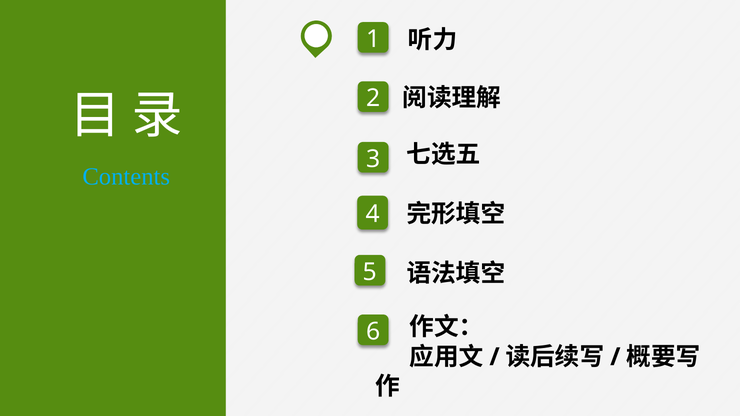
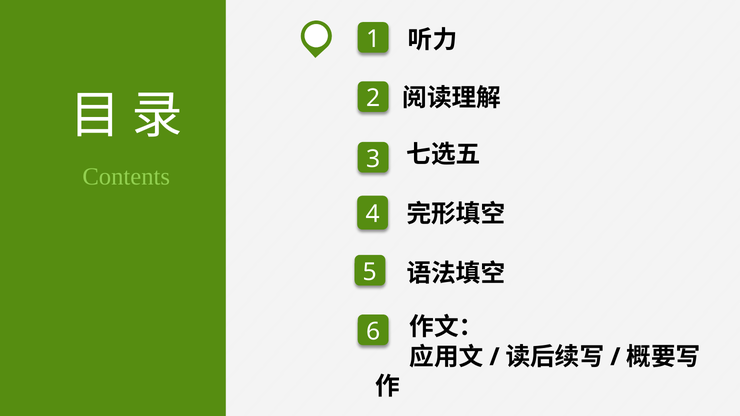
Contents colour: light blue -> light green (126, 177)
